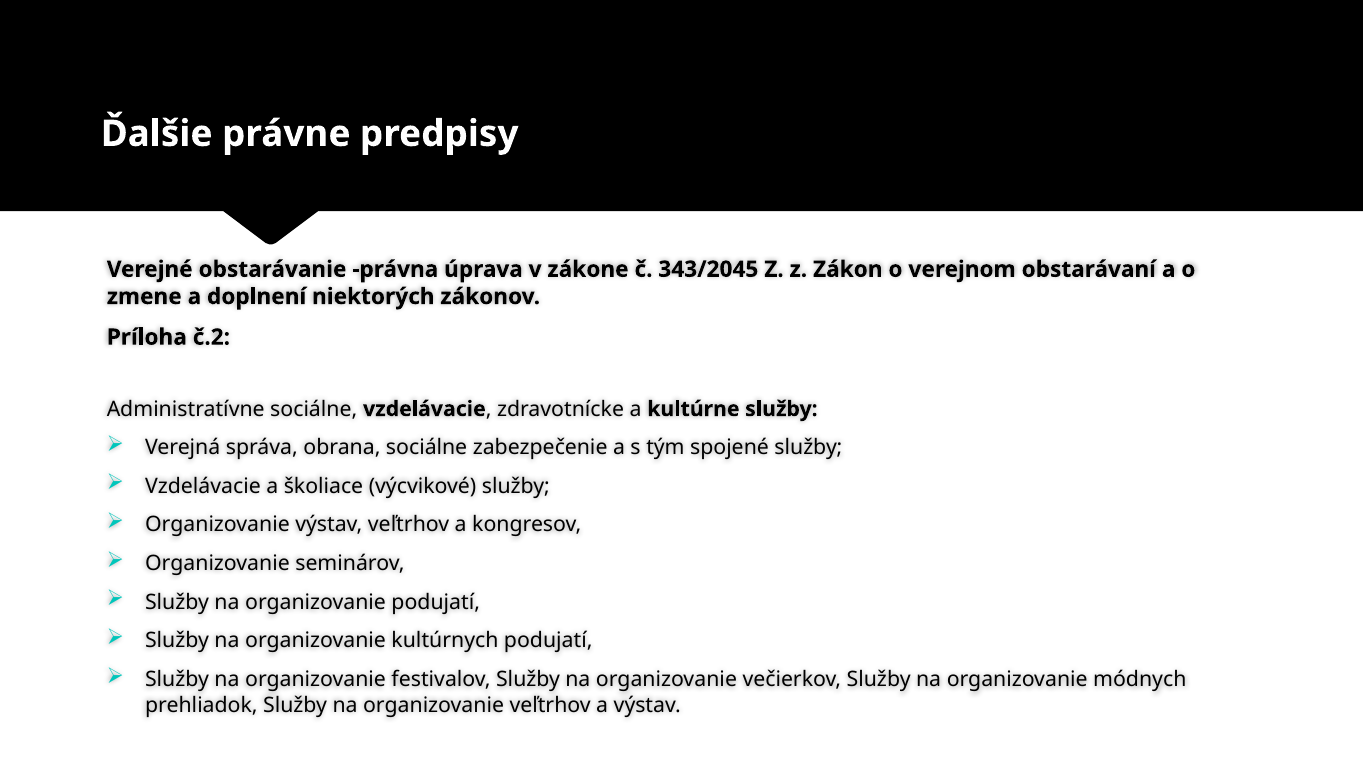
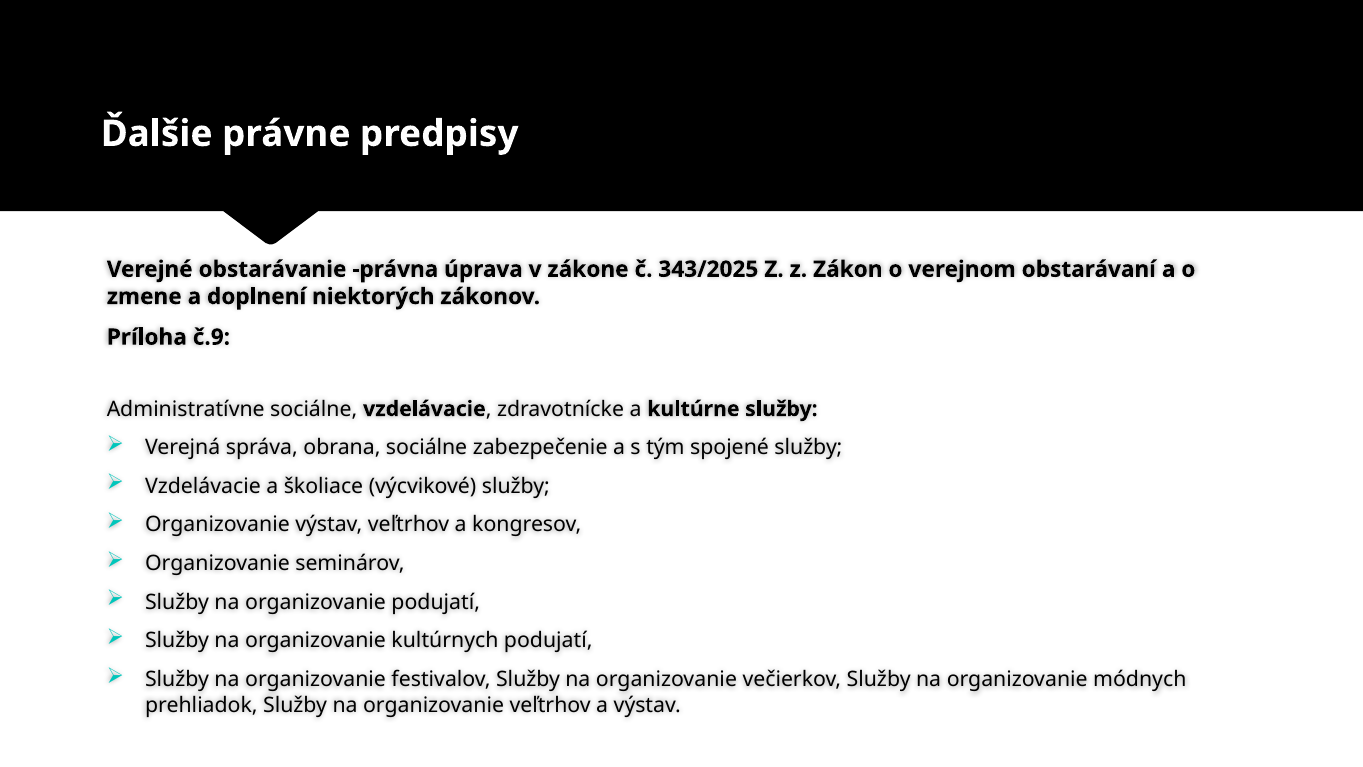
343/2045: 343/2045 -> 343/2025 (708, 269)
č.2: č.2 -> č.9 (211, 337)
